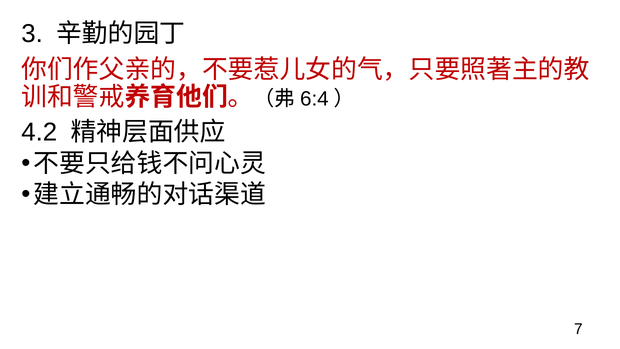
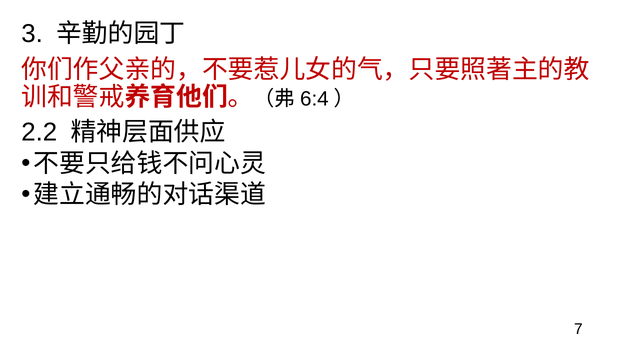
4.2: 4.2 -> 2.2 (39, 132)
